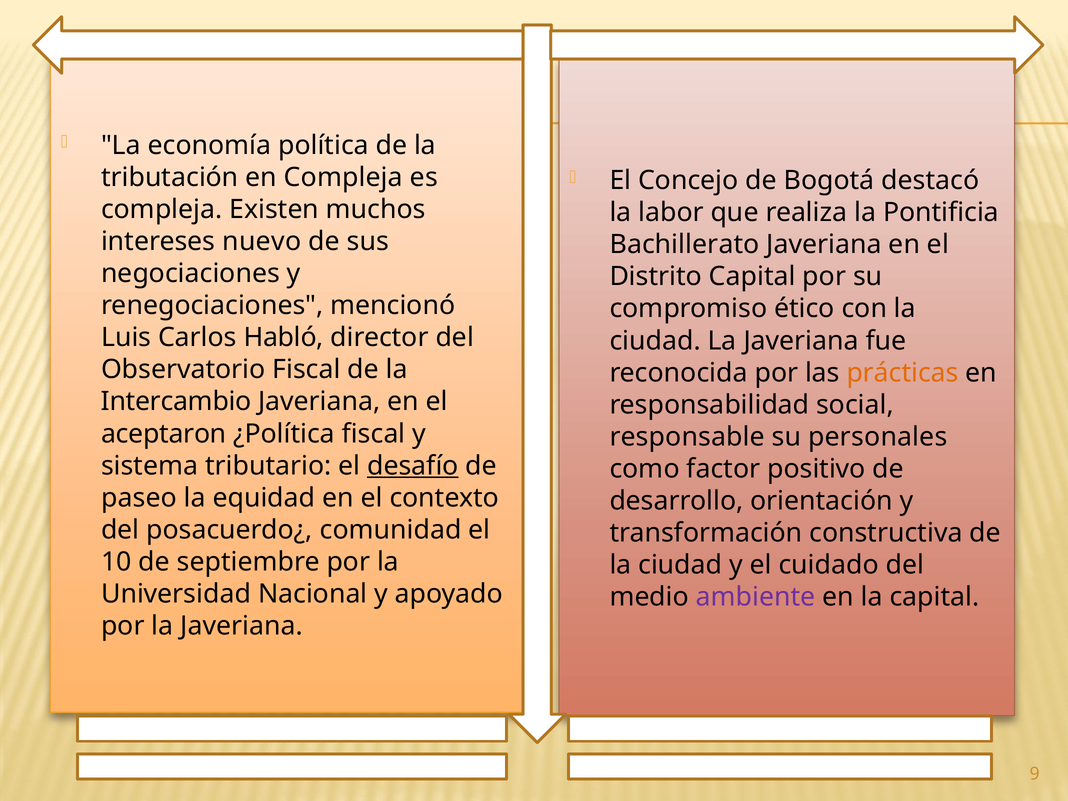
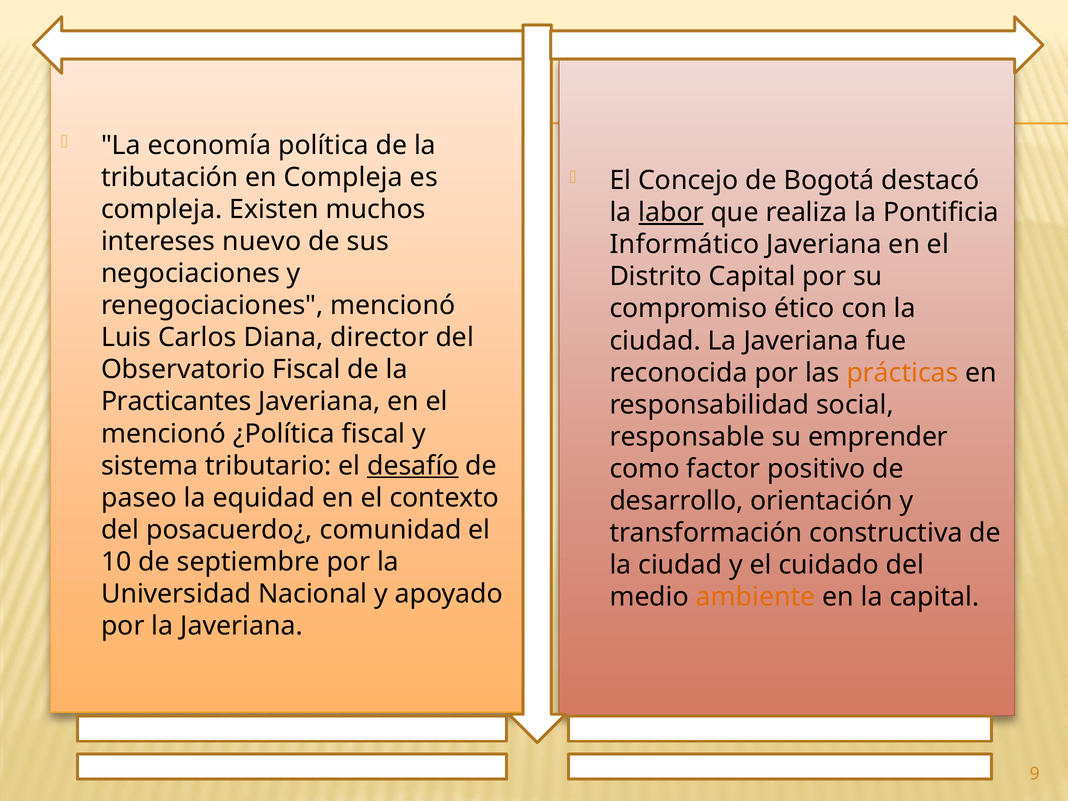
labor underline: none -> present (671, 213)
Bachillerato: Bachillerato -> Informático (684, 245)
Habló: Habló -> Diana (283, 338)
Intercambio: Intercambio -> Practicantes (176, 402)
aceptaron: aceptaron -> mencionó (164, 434)
personales: personales -> emprender (878, 437)
ambiente colour: purple -> orange (756, 597)
